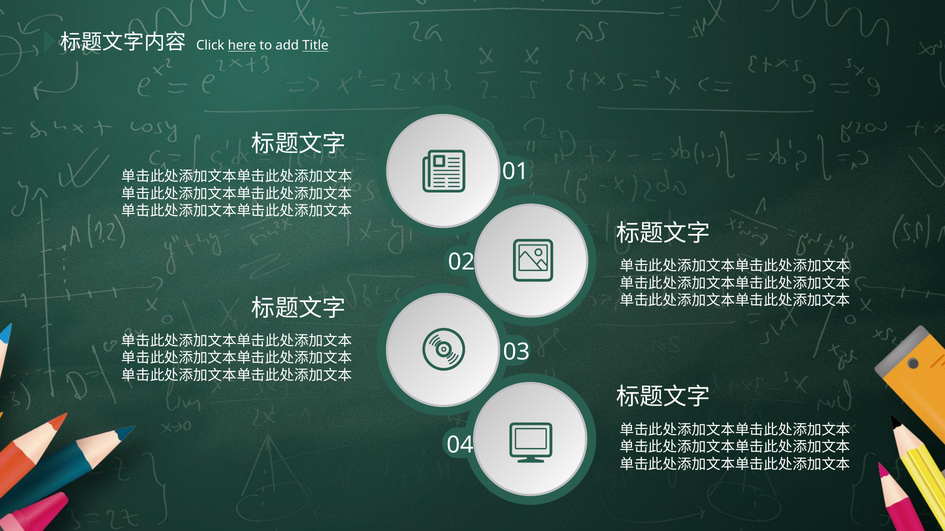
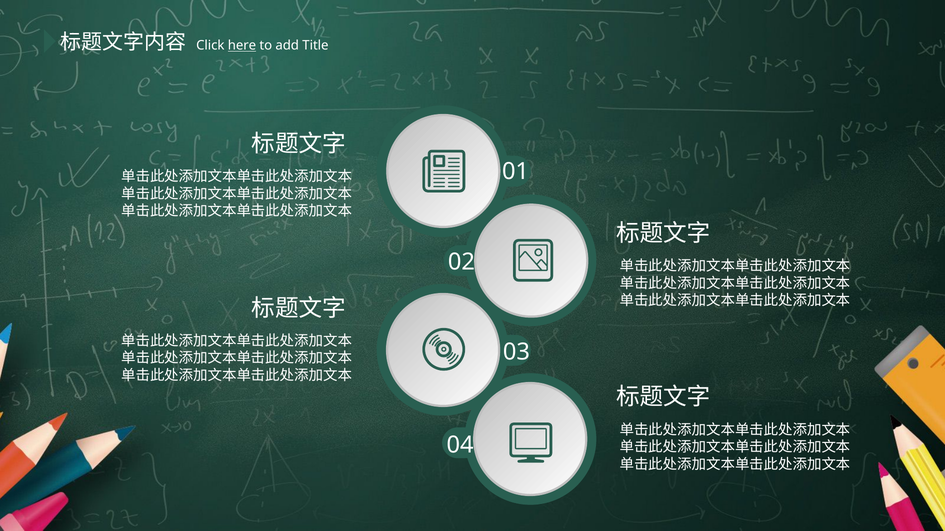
Title underline: present -> none (315, 46)
